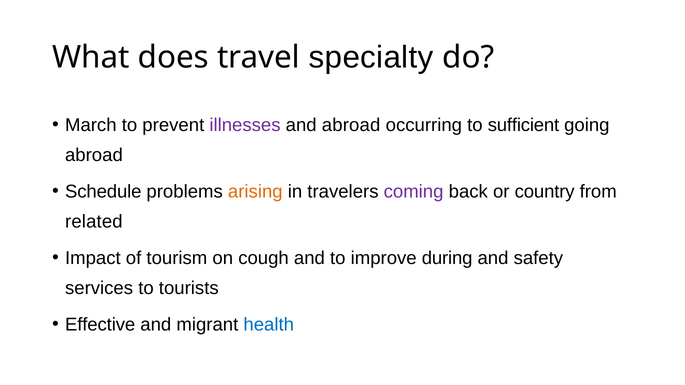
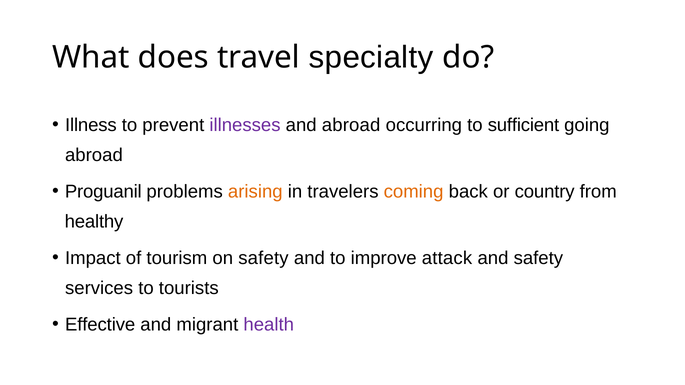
March: March -> Illness (91, 125)
Schedule: Schedule -> Proguanil (103, 192)
coming colour: purple -> orange (414, 192)
related: related -> healthy (94, 222)
on cough: cough -> safety (263, 258)
during: during -> attack (447, 258)
health colour: blue -> purple (269, 325)
